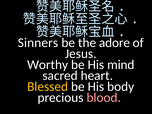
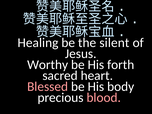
Sinners: Sinners -> Healing (38, 43)
adore: adore -> silent (114, 43)
mind: mind -> forth (121, 65)
Blessed colour: yellow -> pink (48, 87)
